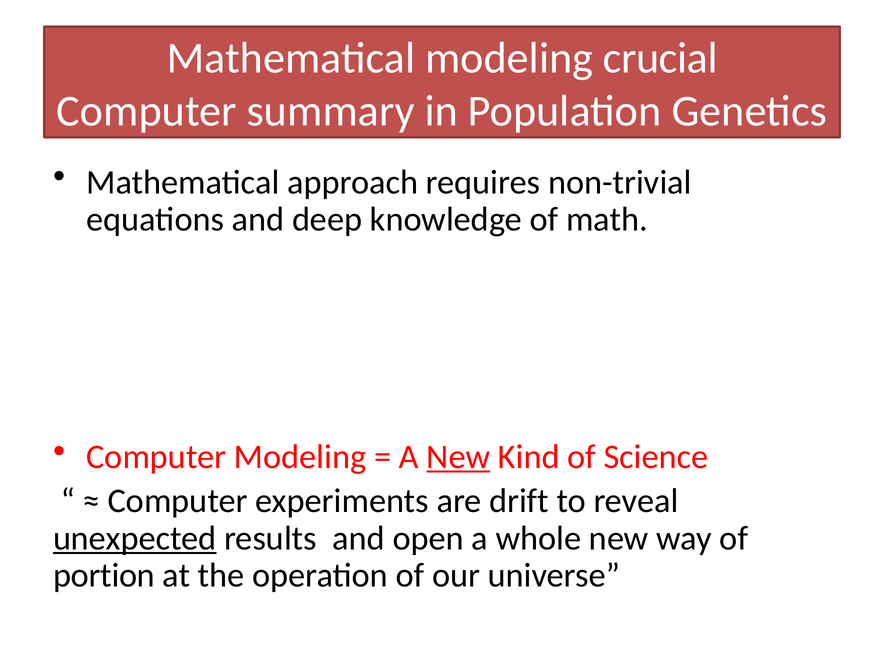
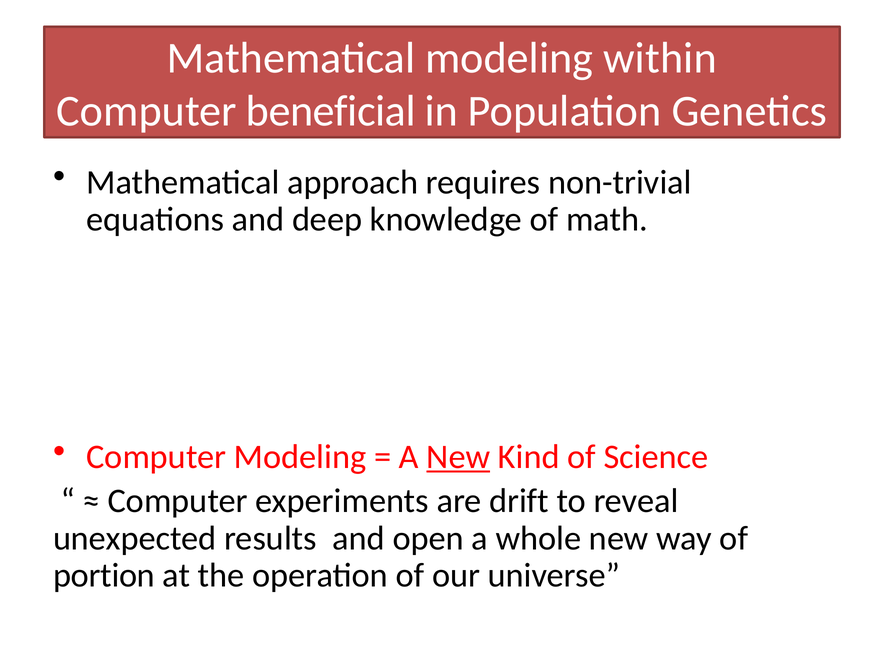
crucial: crucial -> within (660, 58)
summary: summary -> beneficial (331, 111)
unexpected underline: present -> none (135, 538)
